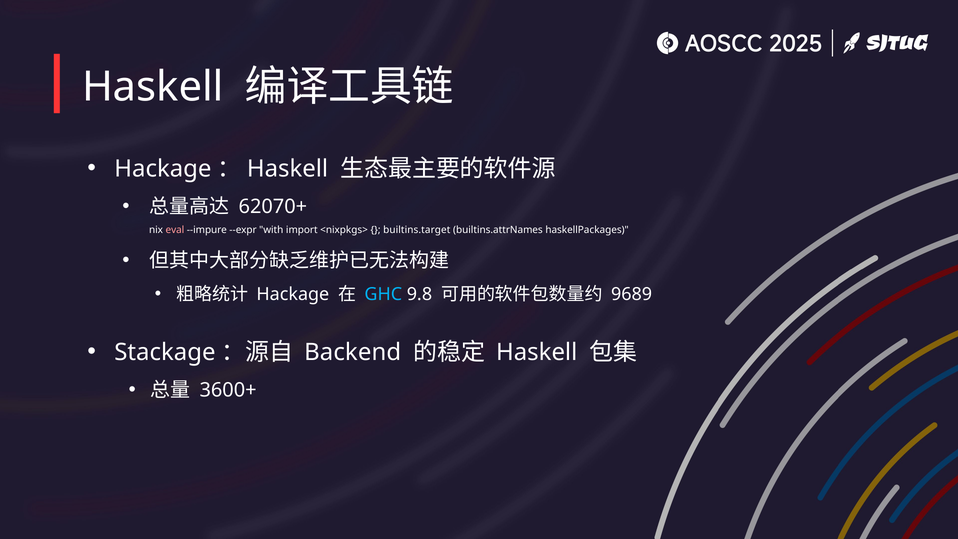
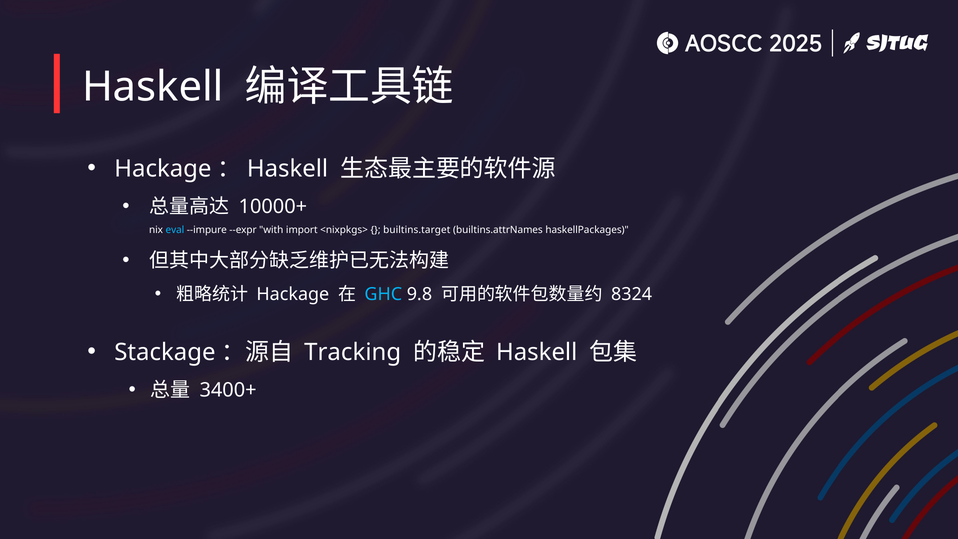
62070+: 62070+ -> 10000+ (273, 207)
eval colour: pink -> light blue (175, 230)
9689: 9689 -> 8324 (632, 294)
Backend: Backend -> Tracking (353, 352)
3600+: 3600+ -> 3400+ (228, 390)
